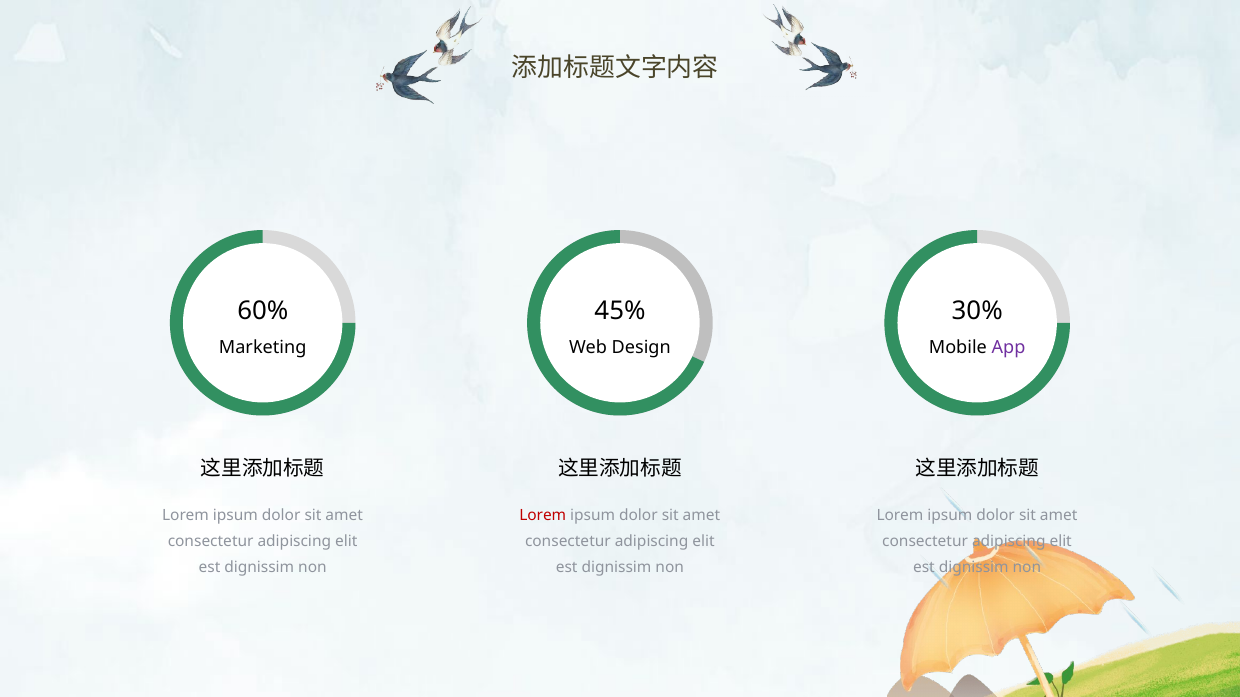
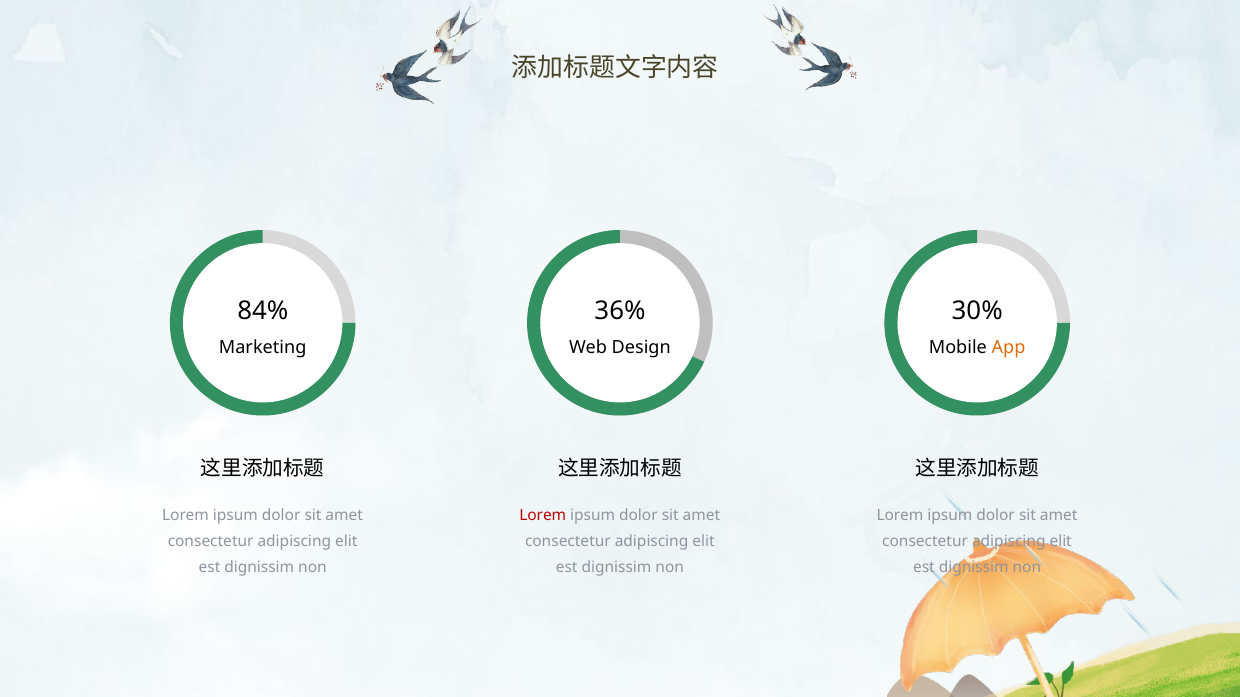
60%: 60% -> 84% (263, 312)
45%: 45% -> 36% (620, 312)
App colour: purple -> orange (1009, 348)
